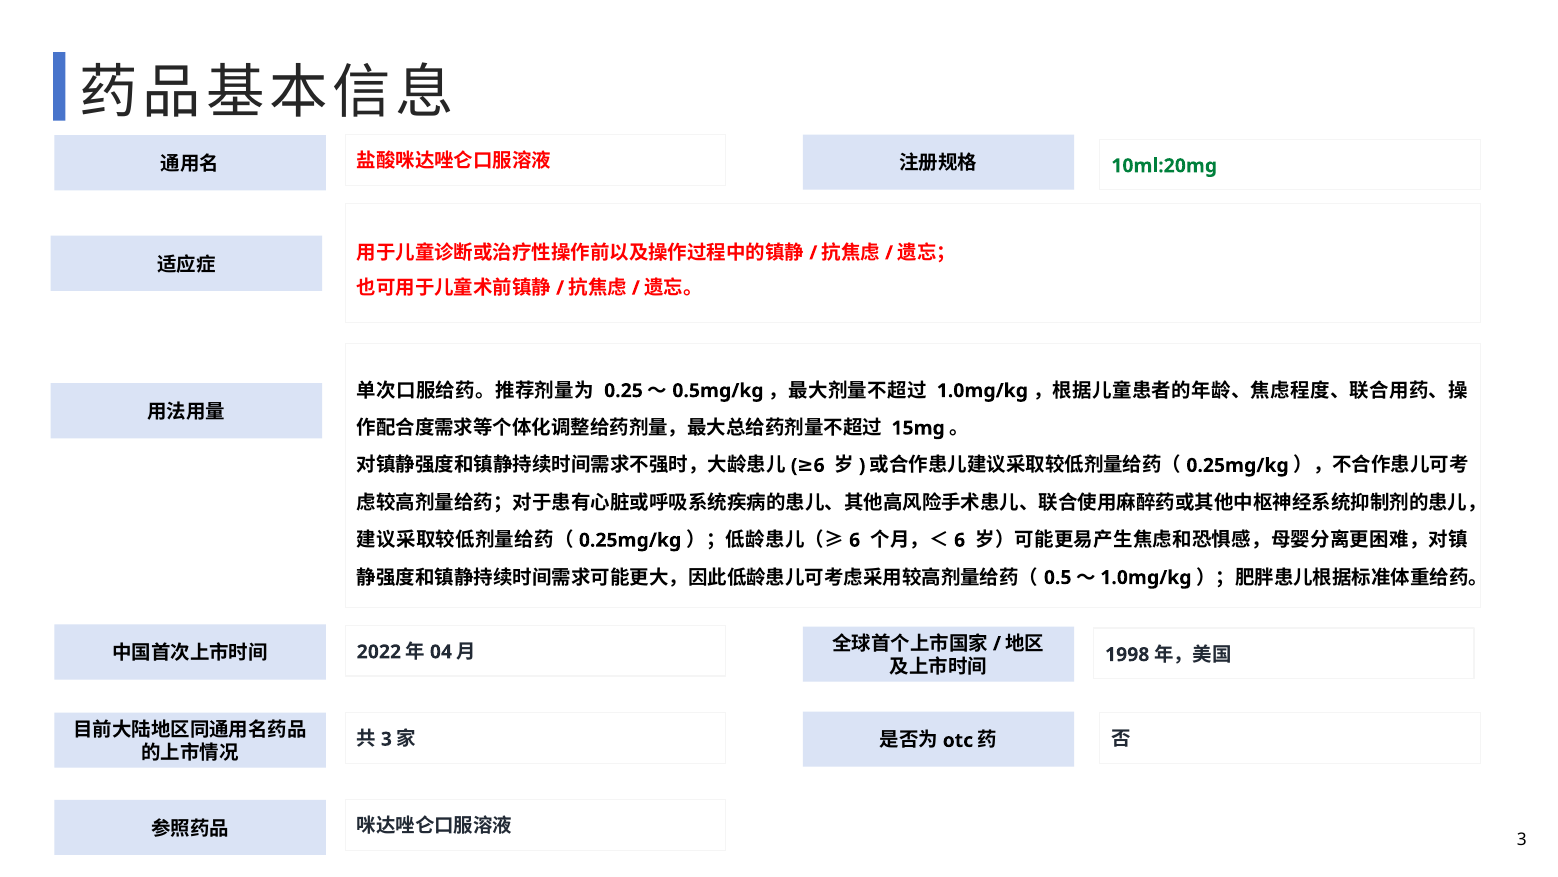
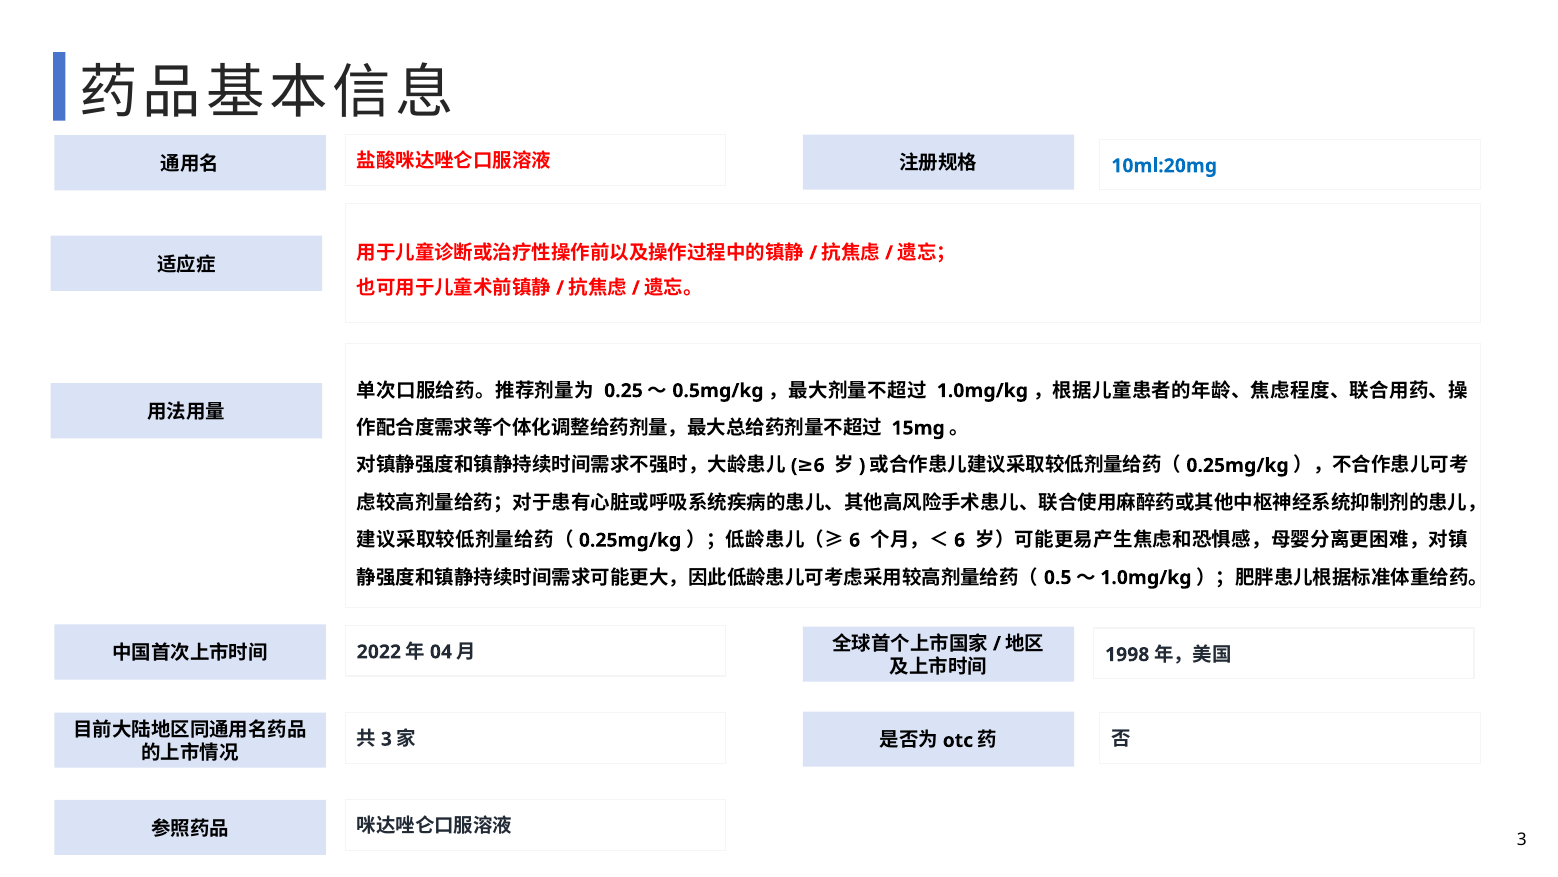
10ml:20mg colour: green -> blue (1164, 166)
